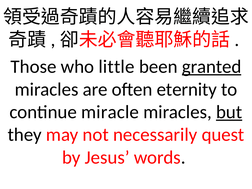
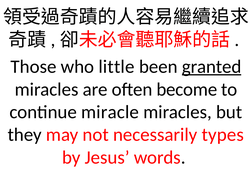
eternity: eternity -> become (187, 89)
but underline: present -> none (229, 112)
quest: quest -> types (223, 135)
